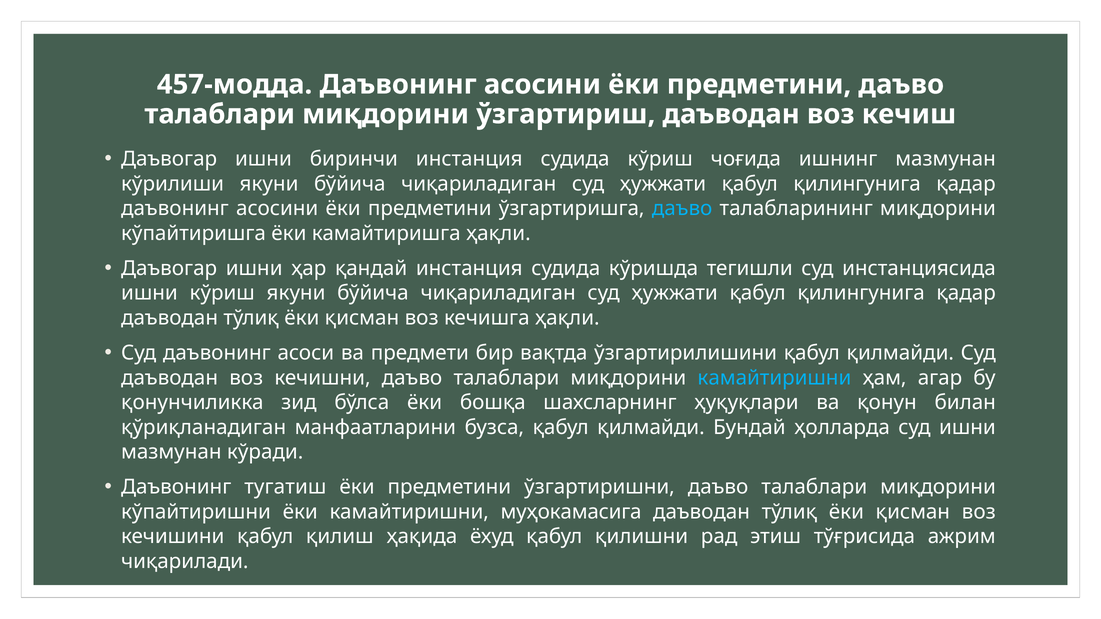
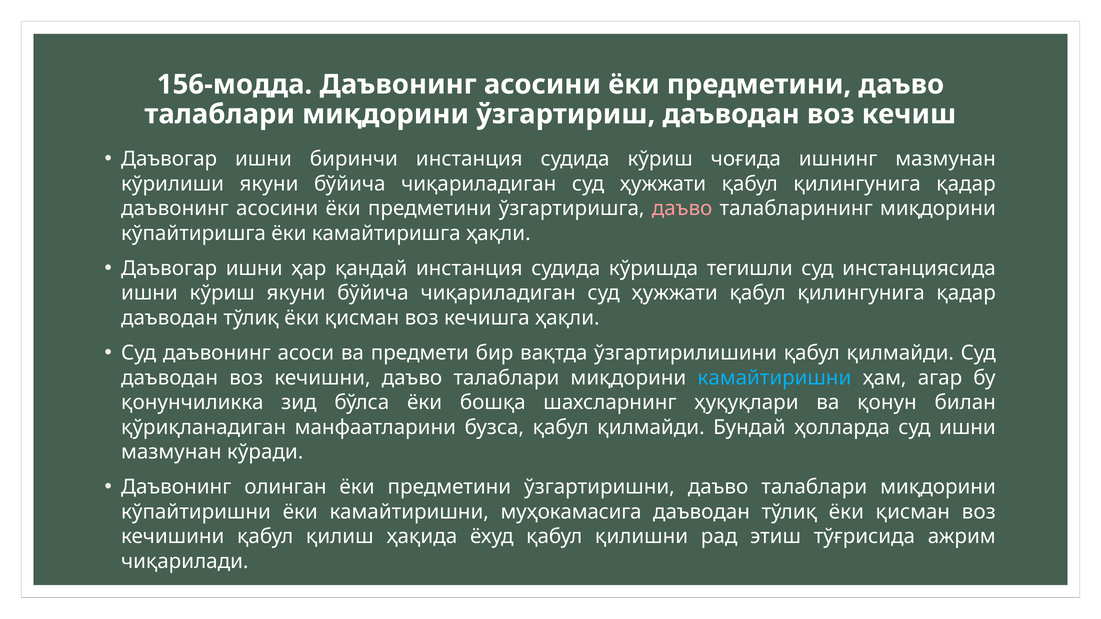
457-модда: 457-модда -> 156-модда (235, 85)
даъво colour: light blue -> pink (682, 209)
тугатиш: тугатиш -> олинган (285, 487)
